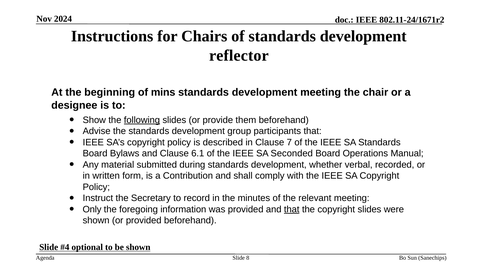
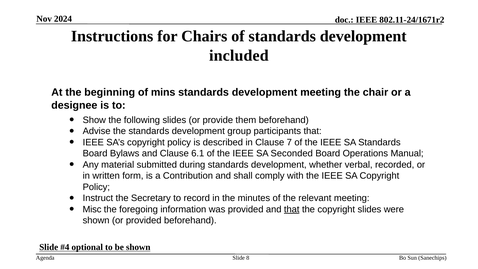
reflector: reflector -> included (239, 55)
following underline: present -> none (142, 120)
Only: Only -> Misc (92, 209)
